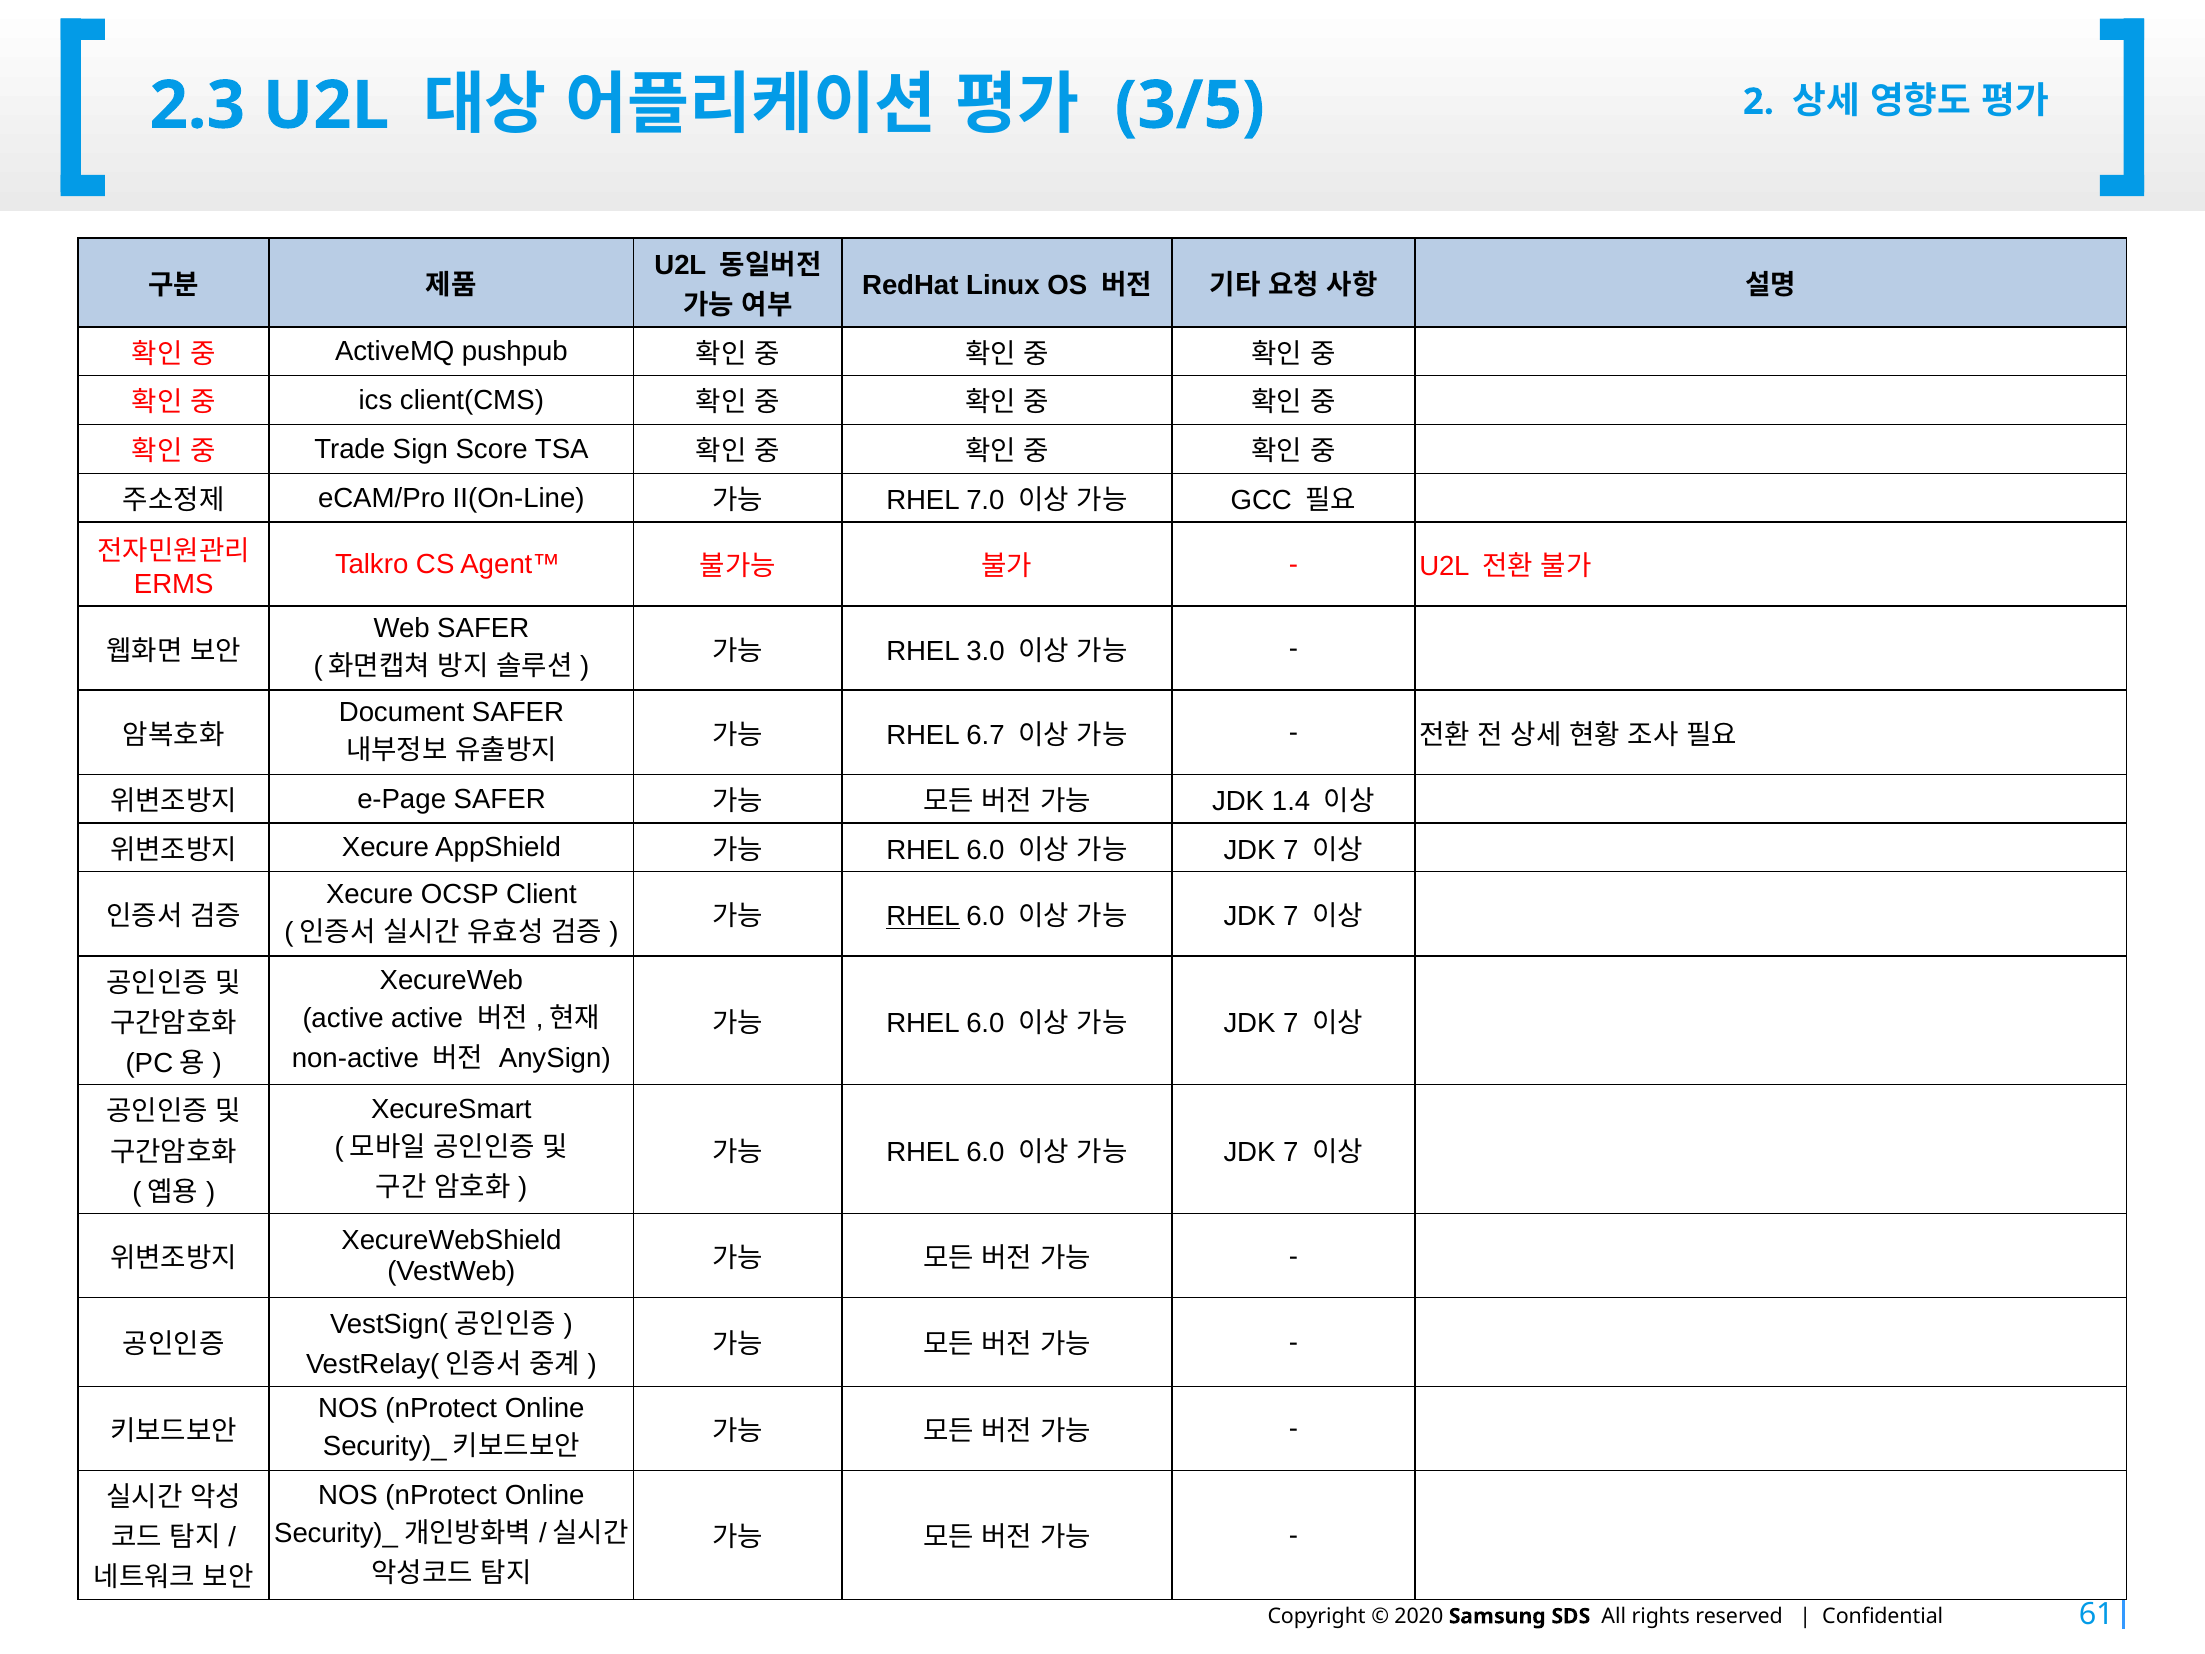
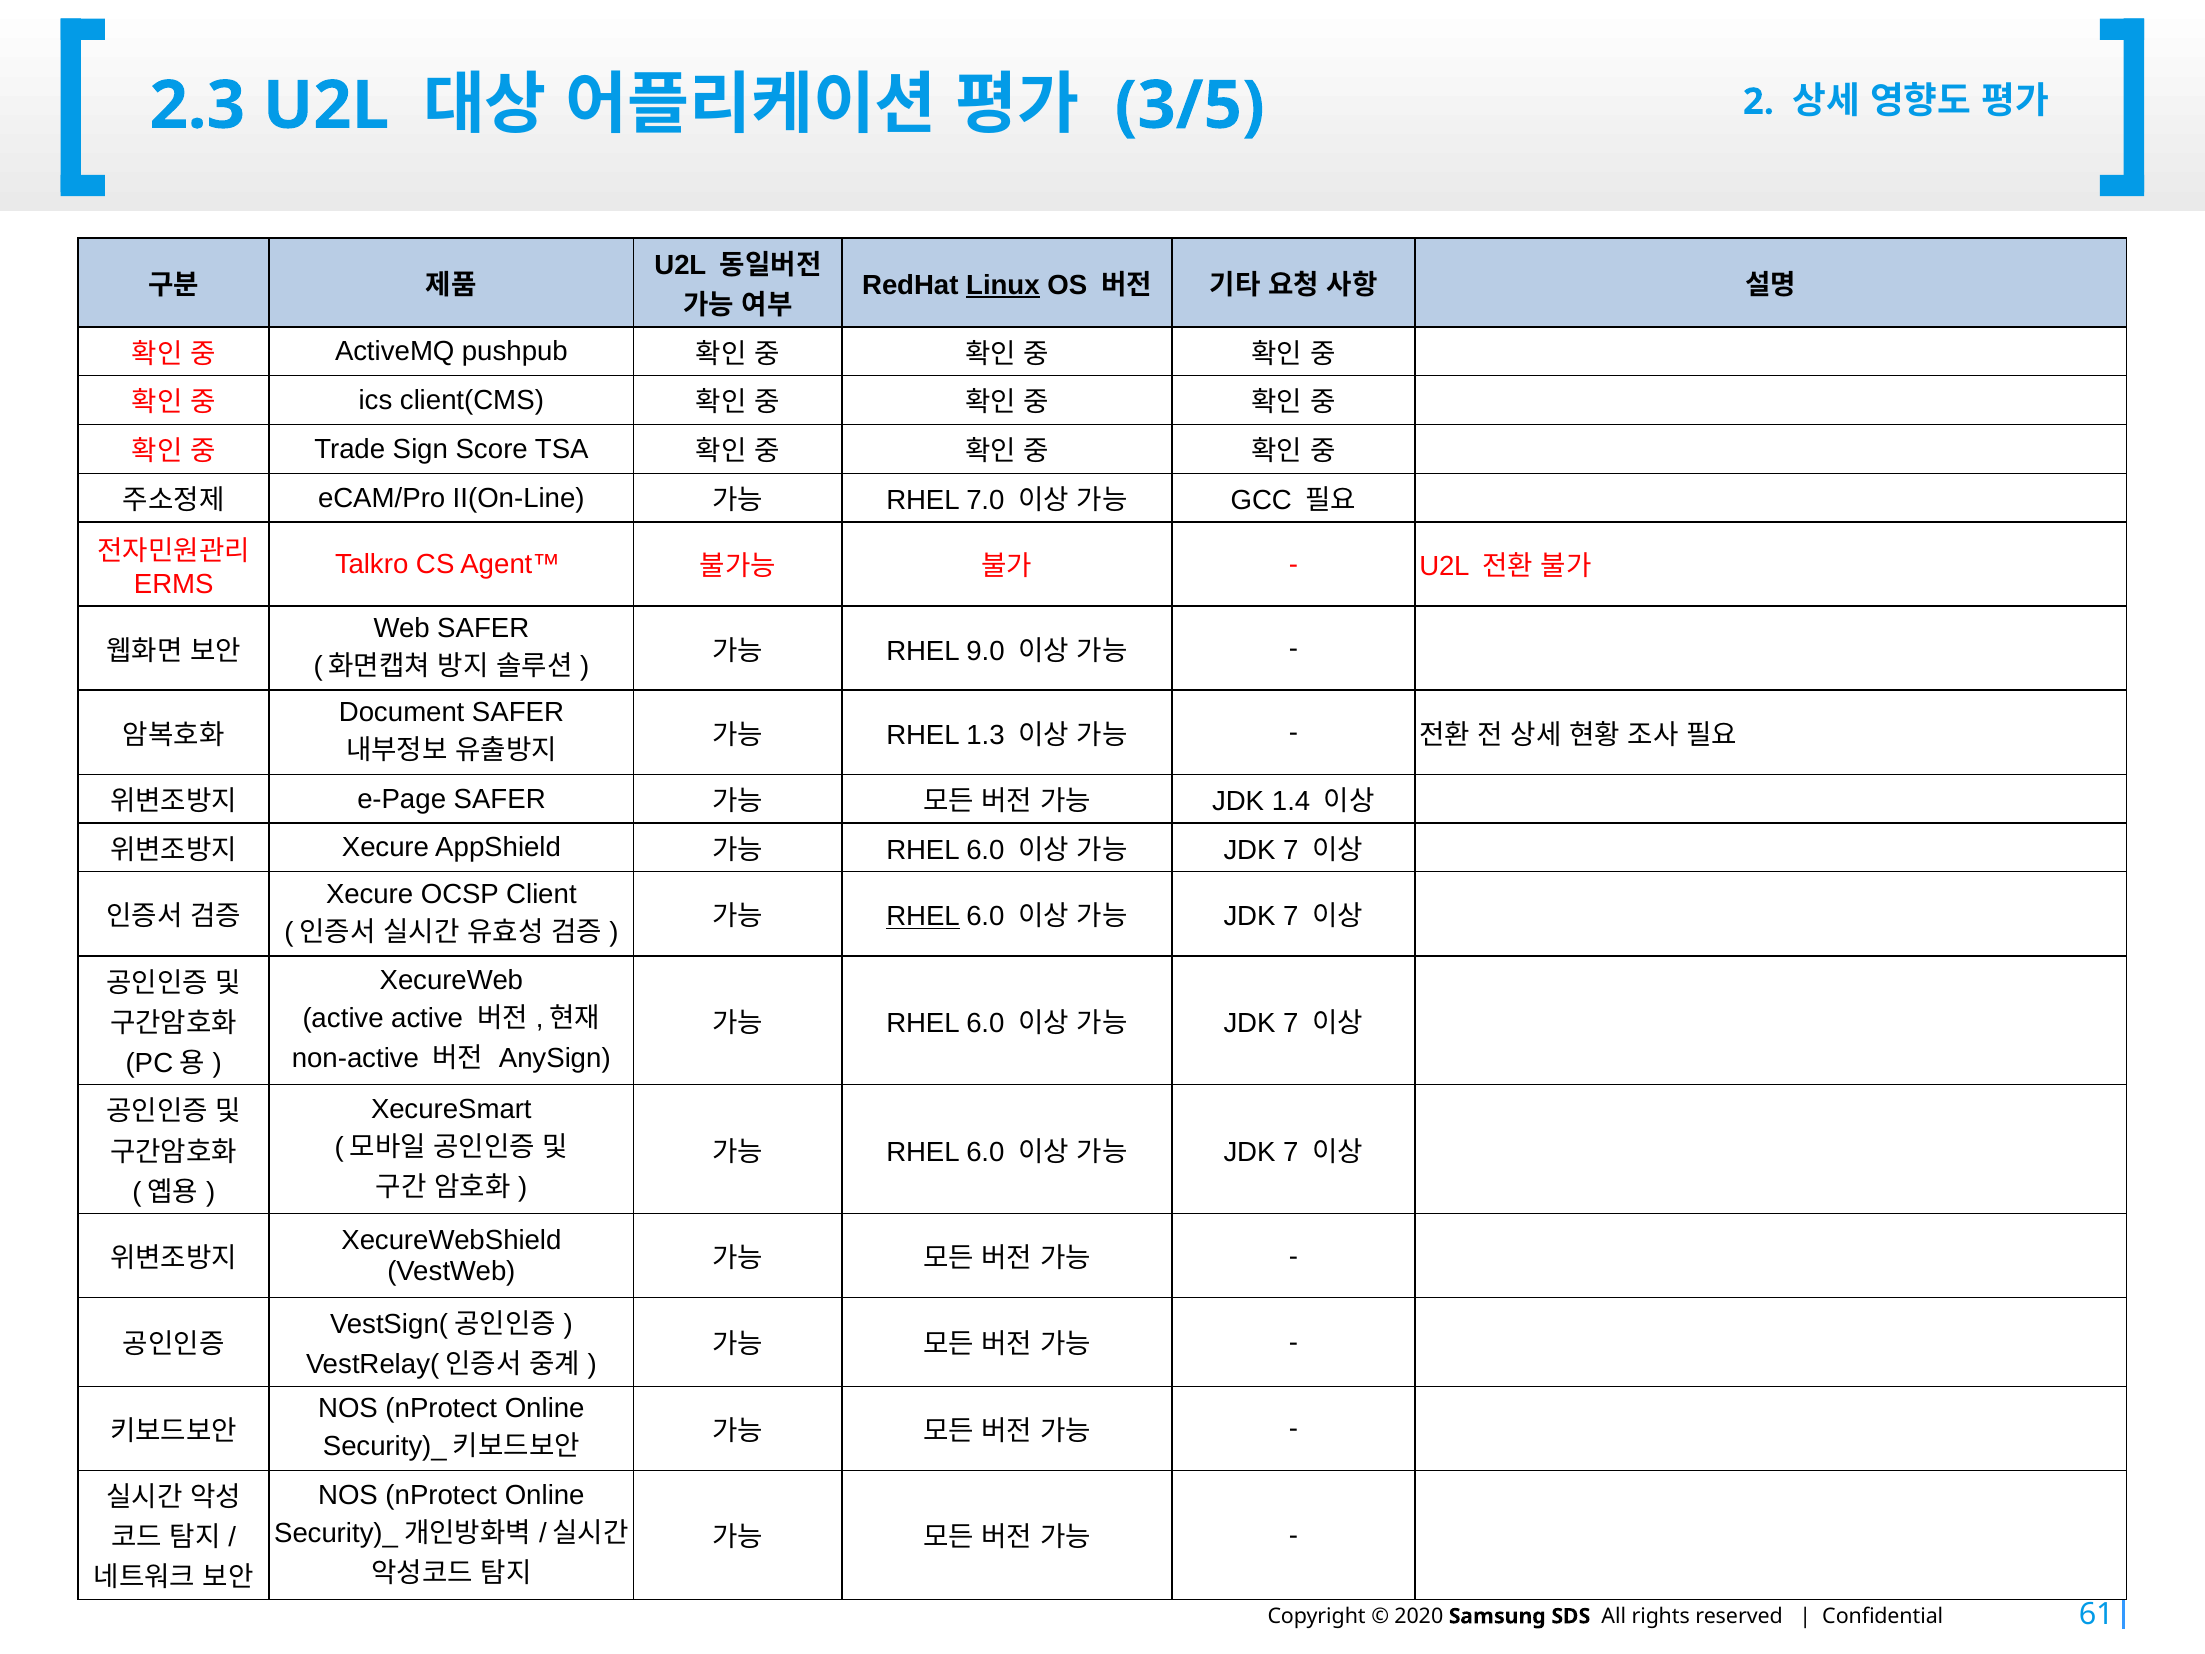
Linux underline: none -> present (1003, 285)
3.0: 3.0 -> 9.0 (986, 651)
6.7: 6.7 -> 1.3 (986, 735)
